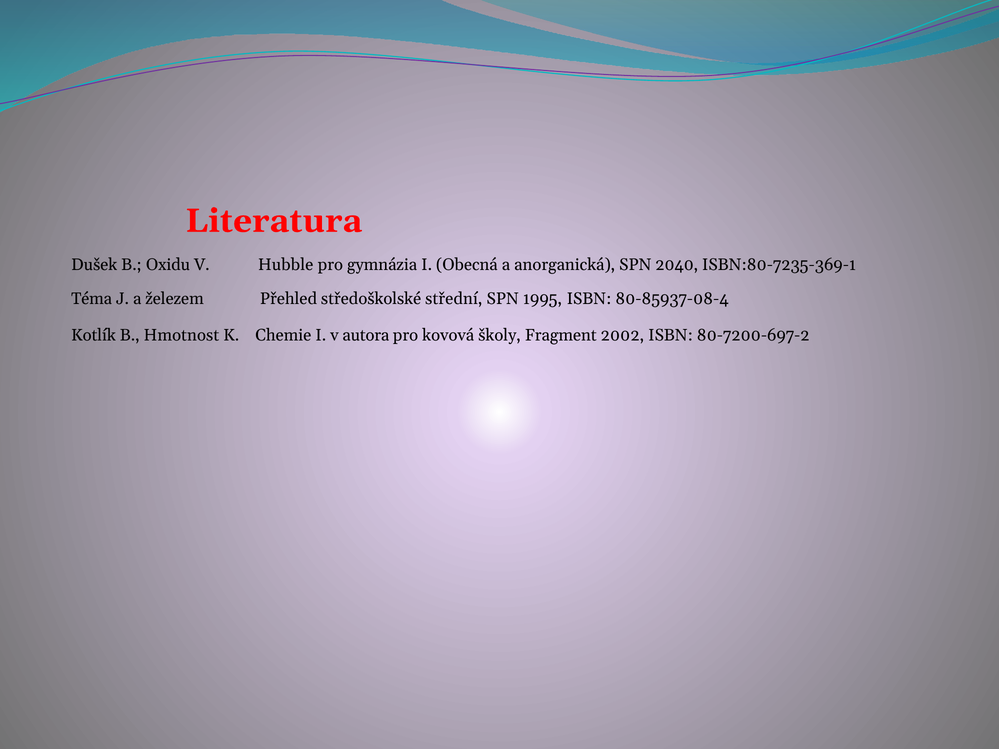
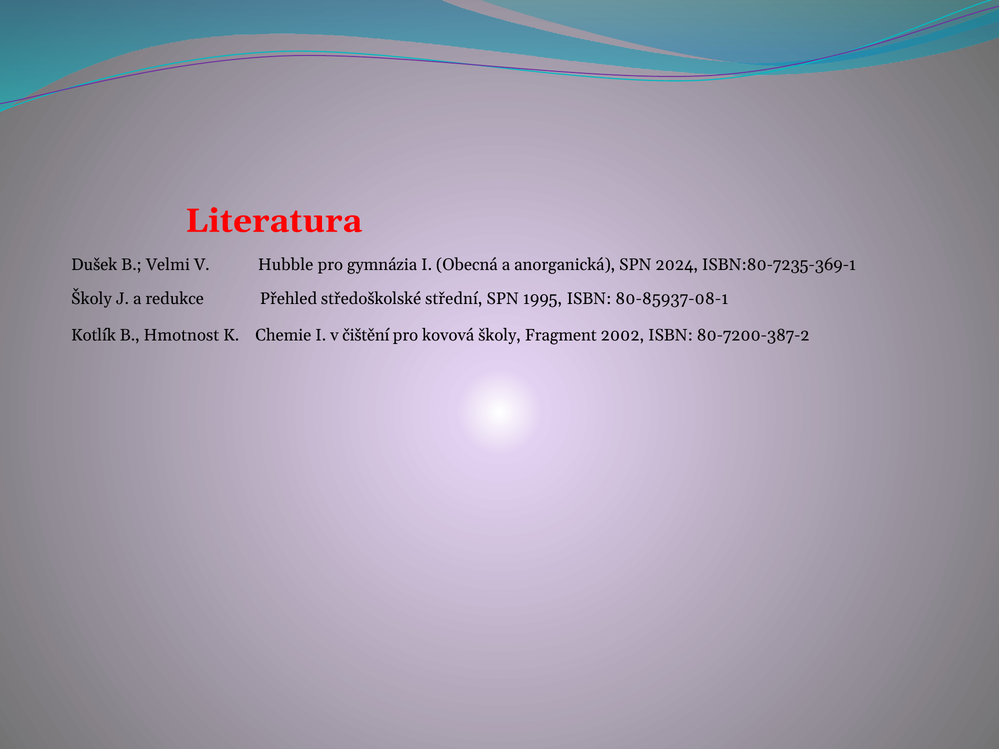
Oxidu: Oxidu -> Velmi (168, 265)
2040: 2040 -> 2024 (677, 265)
Téma: Téma -> Školy (92, 299)
železem: železem -> redukce (175, 299)
80-85937-08-4: 80-85937-08-4 -> 80-85937-08-1 (672, 299)
autora: autora -> čištění (366, 335)
80-7200-697-2: 80-7200-697-2 -> 80-7200-387-2 (753, 335)
